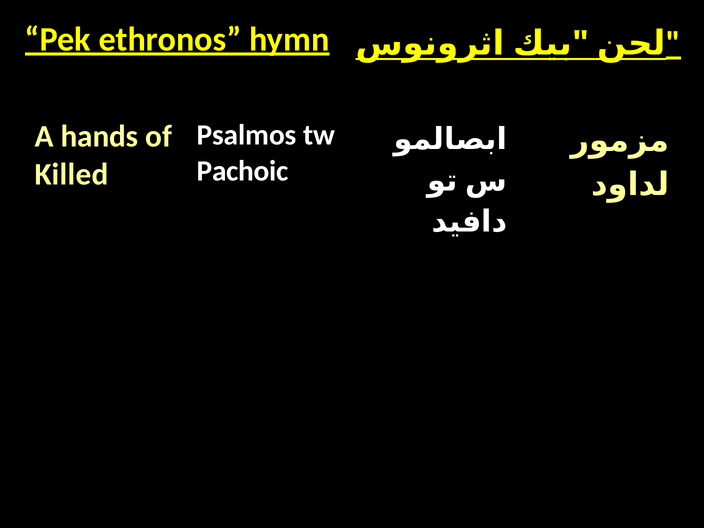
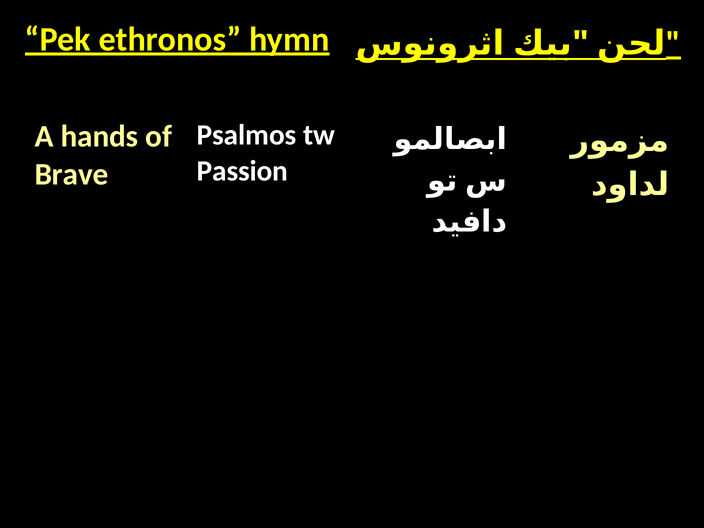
Pachoic: Pachoic -> Passion (242, 171)
Killed: Killed -> Brave (72, 175)
